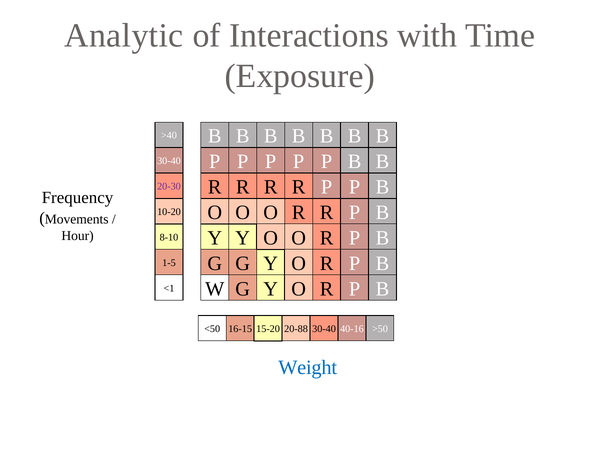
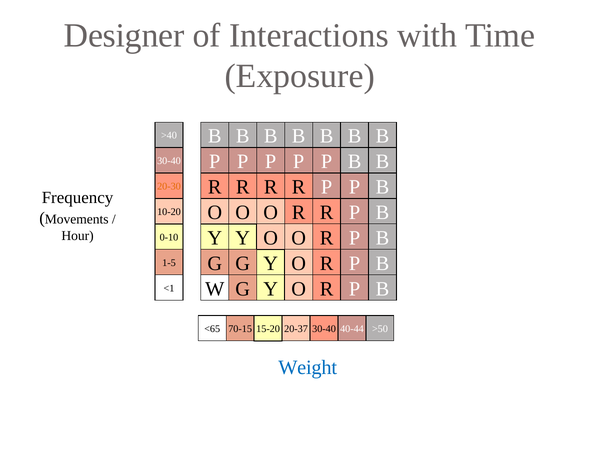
Analytic: Analytic -> Designer (124, 35)
20-30 colour: purple -> orange (169, 186)
8-10: 8-10 -> 0-10 (169, 237)
<50: <50 -> <65 (212, 329)
16-15: 16-15 -> 70-15 (240, 329)
20-88: 20-88 -> 20-37 (296, 329)
40-16: 40-16 -> 40-44 (352, 329)
